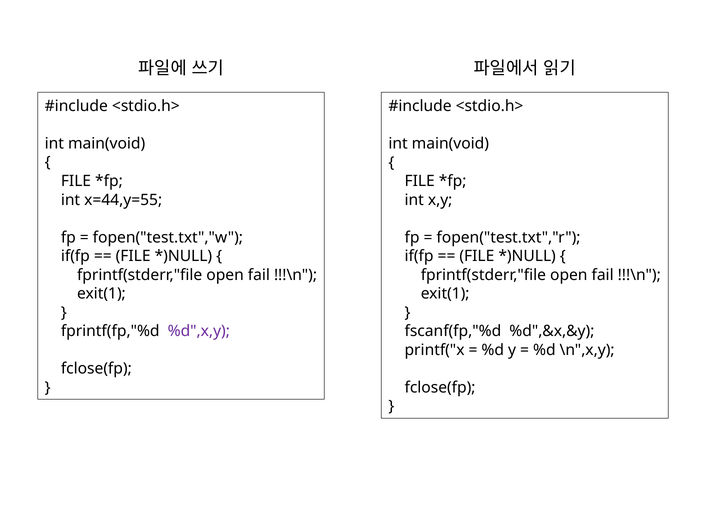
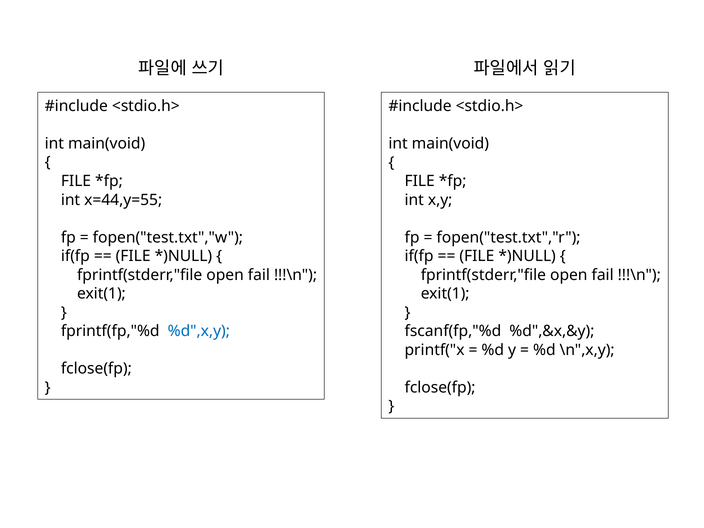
%d",x,y colour: purple -> blue (199, 331)
